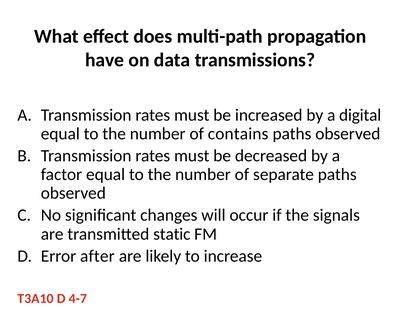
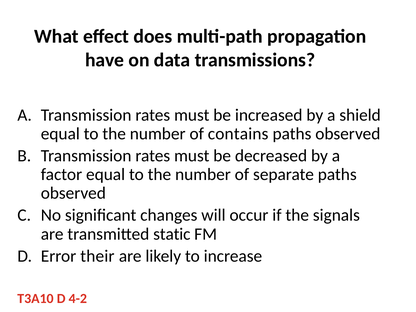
digital: digital -> shield (360, 115)
after: after -> their (97, 256)
4-7: 4-7 -> 4-2 (78, 299)
